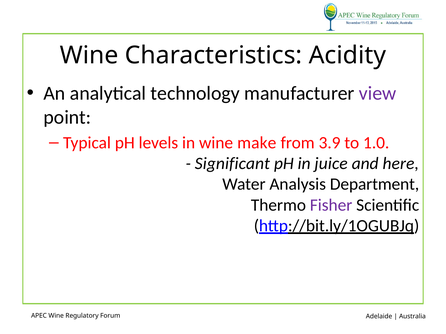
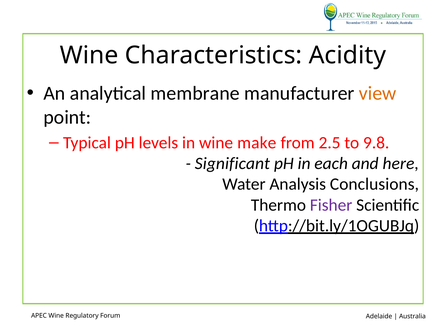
technology: technology -> membrane (195, 94)
view colour: purple -> orange (378, 94)
3.9: 3.9 -> 2.5 (330, 143)
1.0: 1.0 -> 9.8 (376, 143)
juice: juice -> each (331, 164)
Department: Department -> Conclusions (374, 185)
